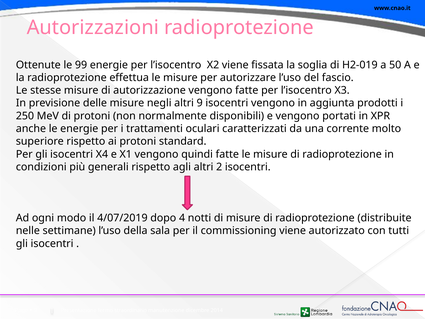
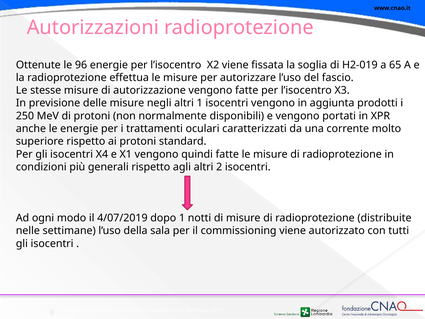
99: 99 -> 96 (81, 65)
50: 50 -> 65 (395, 65)
altri 9: 9 -> 1 (200, 103)
dopo 4: 4 -> 1 (182, 218)
